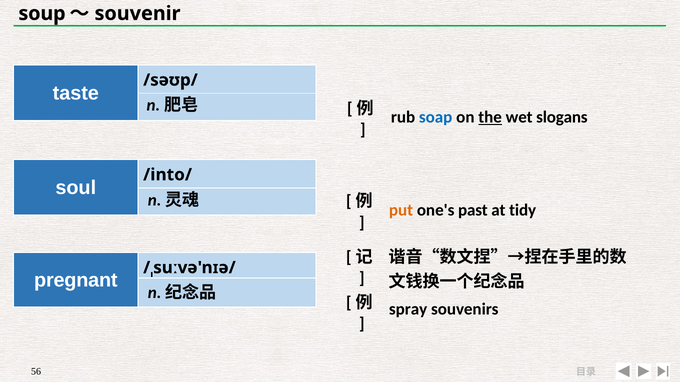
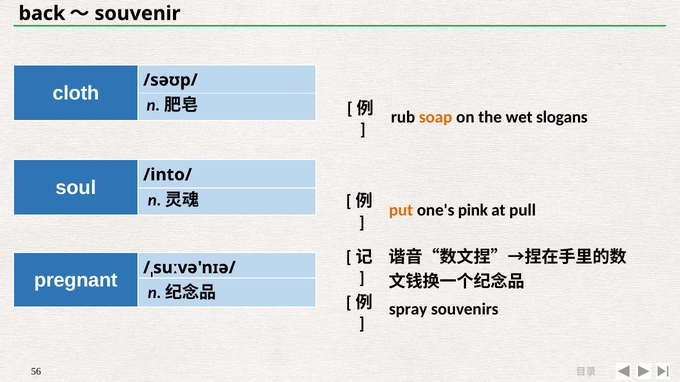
soup: soup -> back (42, 13)
taste: taste -> cloth (76, 93)
soap colour: blue -> orange (436, 117)
the underline: present -> none (490, 117)
past: past -> pink (473, 210)
tidy: tidy -> pull (523, 210)
